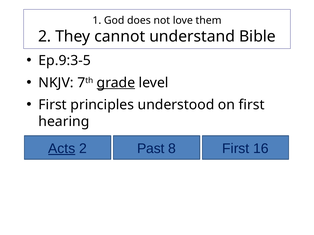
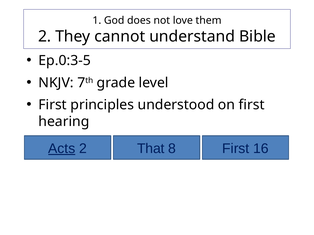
Ep.9:3-5: Ep.9:3-5 -> Ep.0:3-5 (65, 61)
grade underline: present -> none (116, 83)
Past: Past -> That (151, 149)
